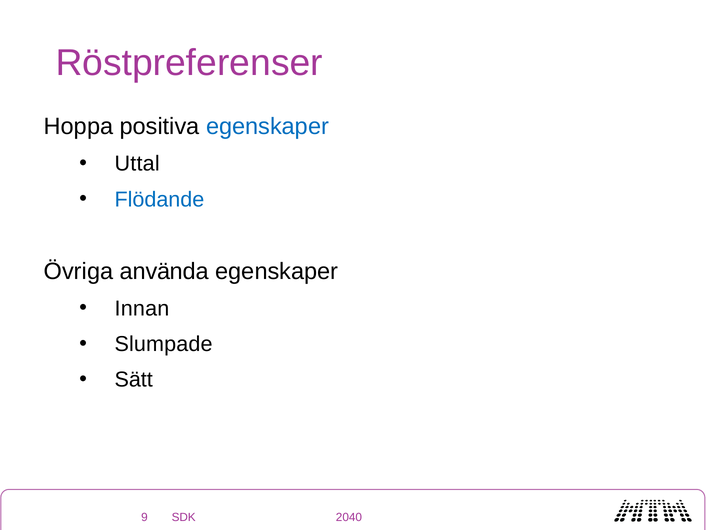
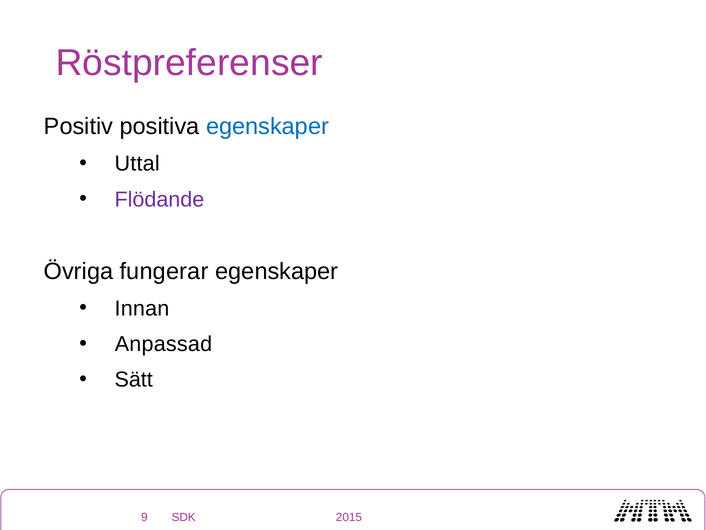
Hoppa: Hoppa -> Positiv (79, 126)
Flödande colour: blue -> purple (159, 199)
använda: använda -> fungerar (164, 271)
Slumpade: Slumpade -> Anpassad (163, 344)
2040: 2040 -> 2015 (349, 517)
